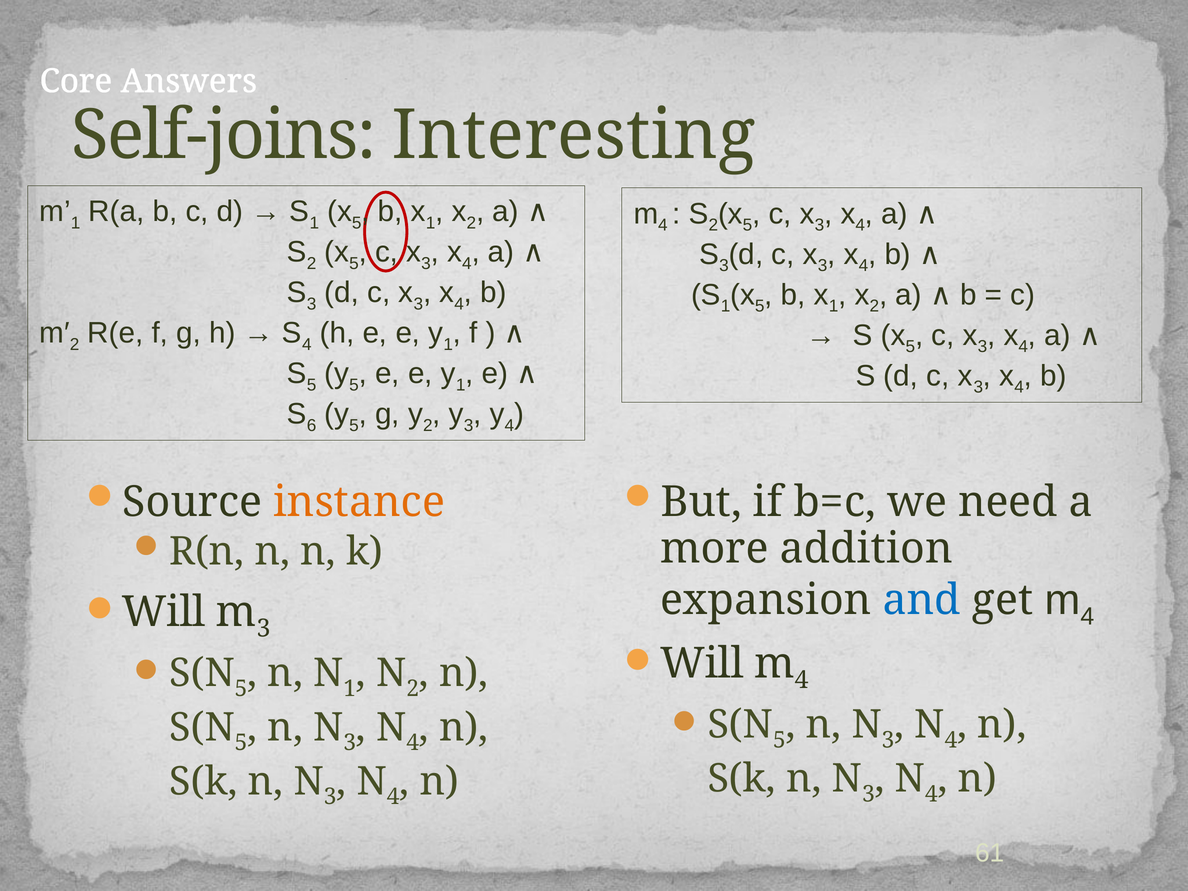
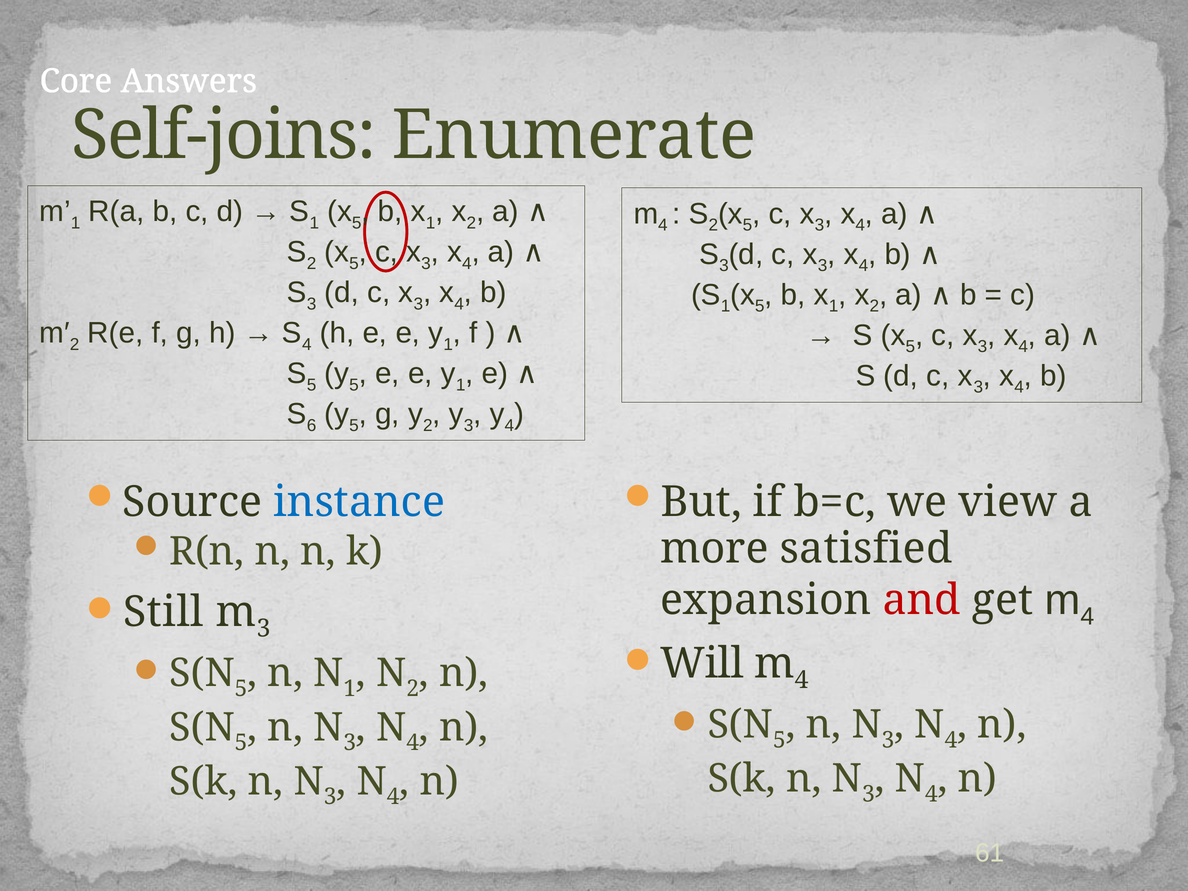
Interesting: Interesting -> Enumerate (574, 136)
instance colour: orange -> blue (359, 502)
need: need -> view (1008, 502)
addition: addition -> satisfied (866, 549)
and colour: blue -> red (922, 600)
Will: Will -> Still (163, 612)
